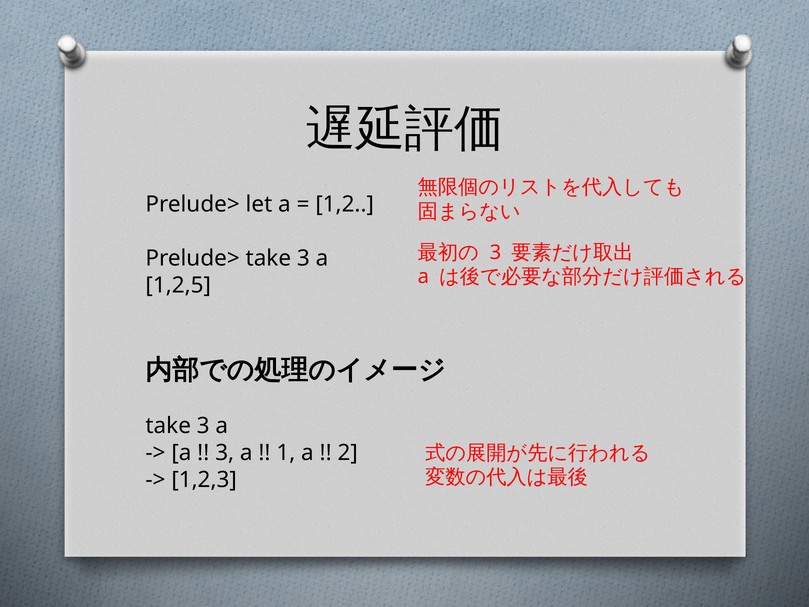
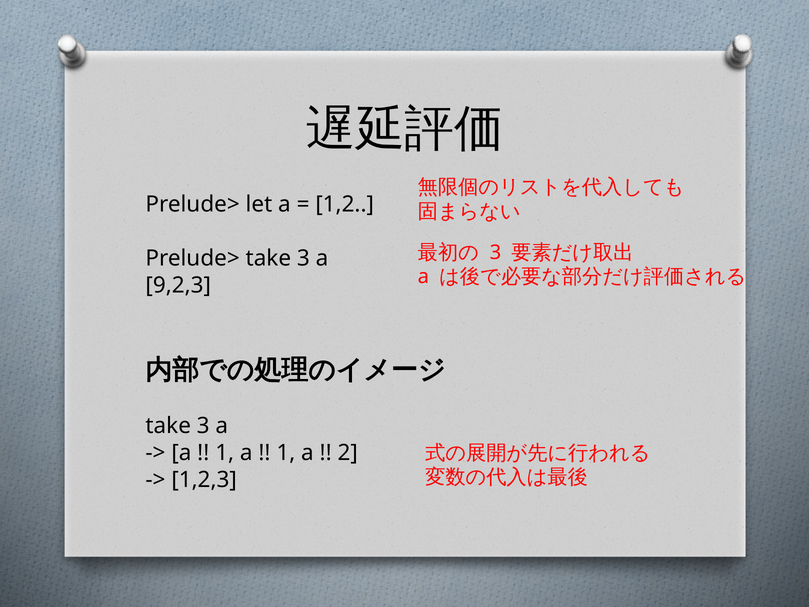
1,2,5: 1,2,5 -> 9,2,3 (178, 285)
3: 3 -> 1 (225, 453)
